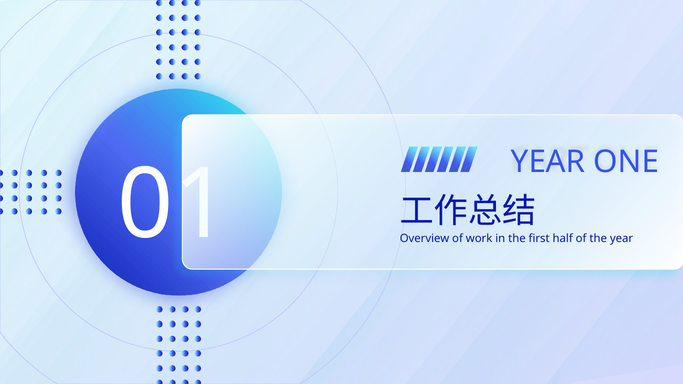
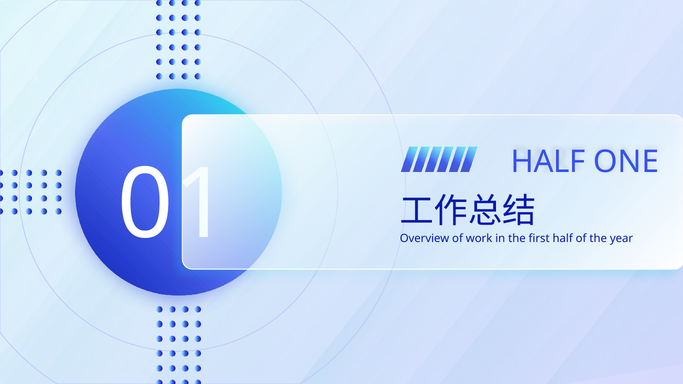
YEAR: YEAR -> HALF (548, 162)
